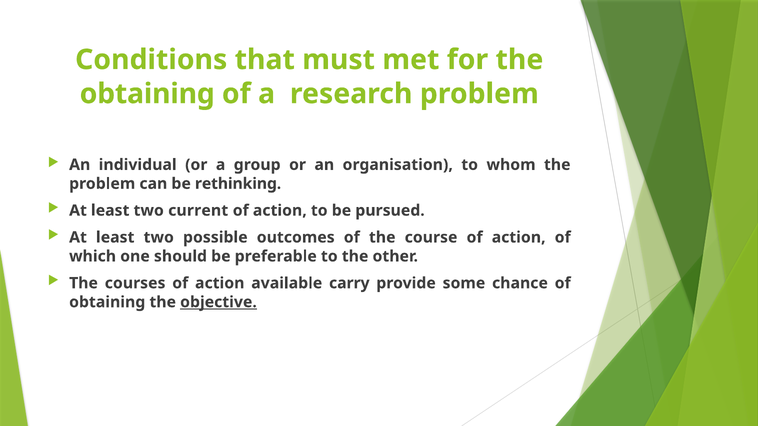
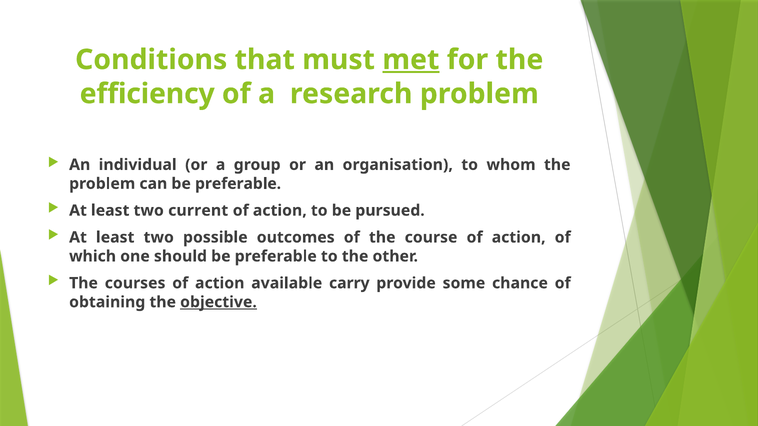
met underline: none -> present (411, 60)
obtaining: obtaining -> efficiency (147, 94)
can be rethinking: rethinking -> preferable (238, 184)
